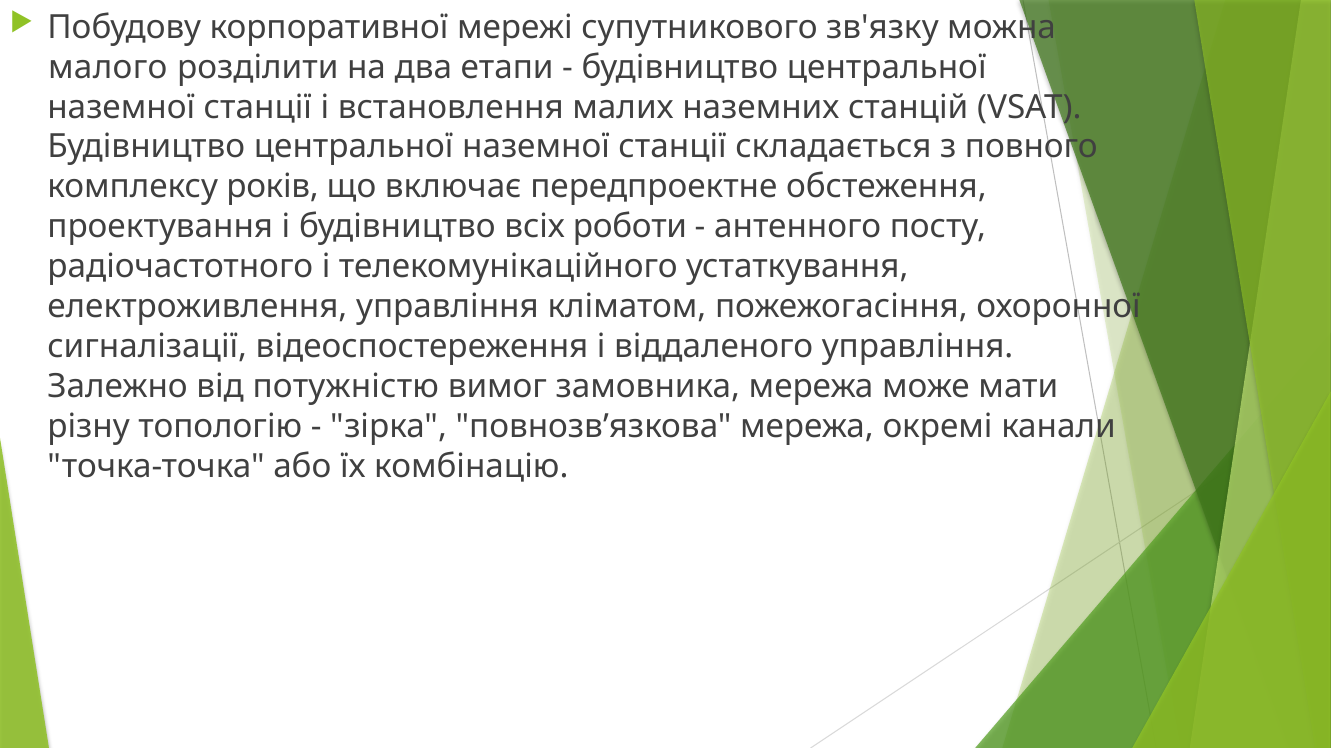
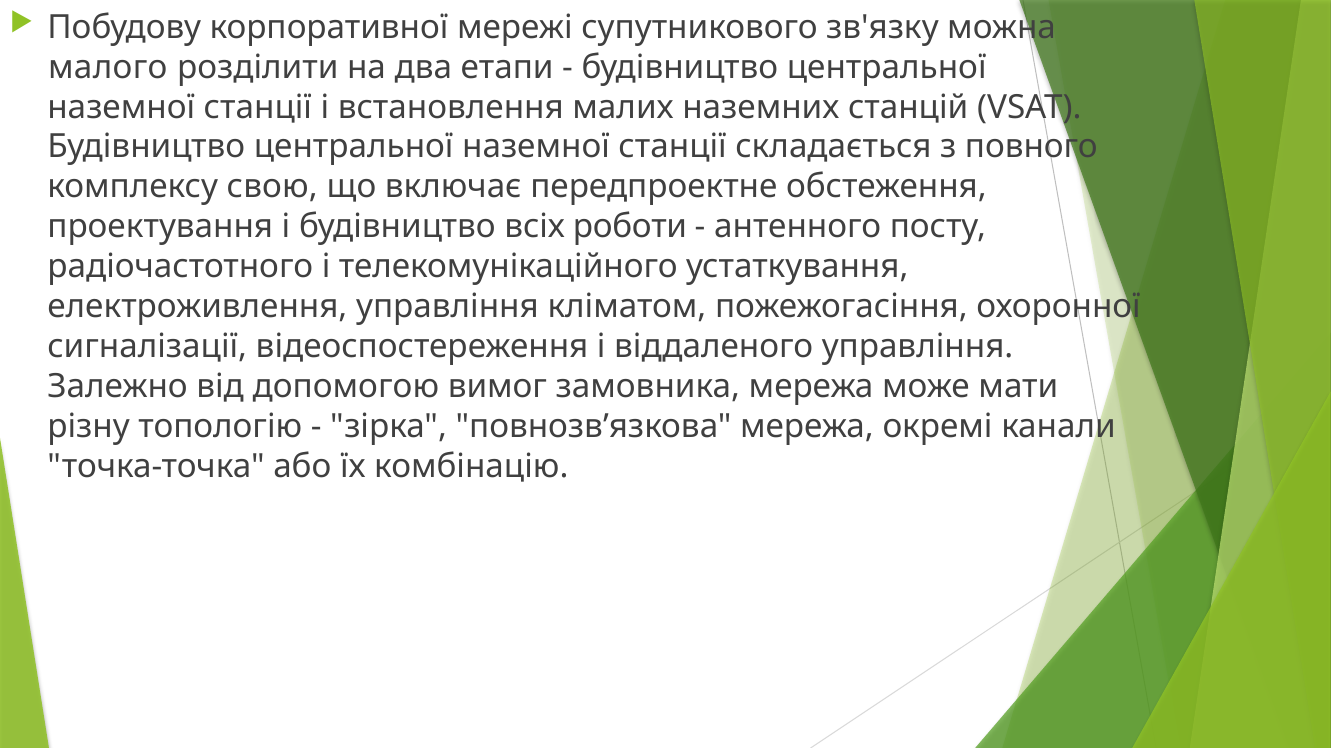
років: років -> свою (272, 187)
потужністю: потужністю -> допомогою (346, 387)
